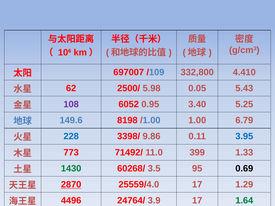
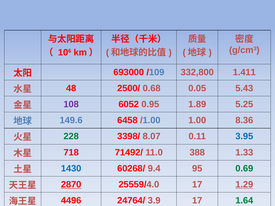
697007: 697007 -> 693000 (129, 72)
4.410: 4.410 -> 1.411 (244, 72)
62: 62 -> 48 (71, 88)
5.98: 5.98 -> 0.68 (152, 88)
3.40: 3.40 -> 1.89 (197, 104)
8198: 8198 -> 6458 (127, 120)
6.79: 6.79 -> 8.36 (244, 120)
228 colour: blue -> green (71, 137)
9.86: 9.86 -> 8.07 (152, 137)
773: 773 -> 718 (71, 153)
399: 399 -> 388 (197, 153)
1430 colour: green -> blue (71, 169)
3.5: 3.5 -> 9.4 (154, 169)
0.69 colour: black -> green (244, 169)
1.29 underline: none -> present (244, 185)
